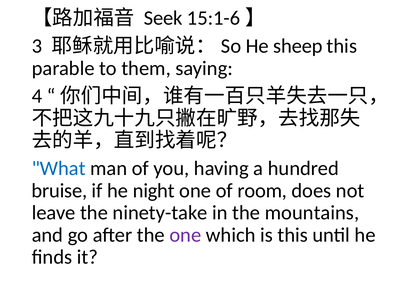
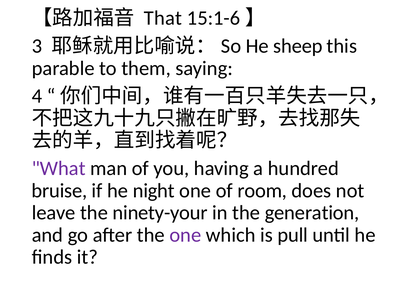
Seek: Seek -> That (163, 18)
What colour: blue -> purple (59, 169)
ninety-take: ninety-take -> ninety-your (160, 213)
mountains: mountains -> generation (312, 213)
is this: this -> pull (293, 235)
